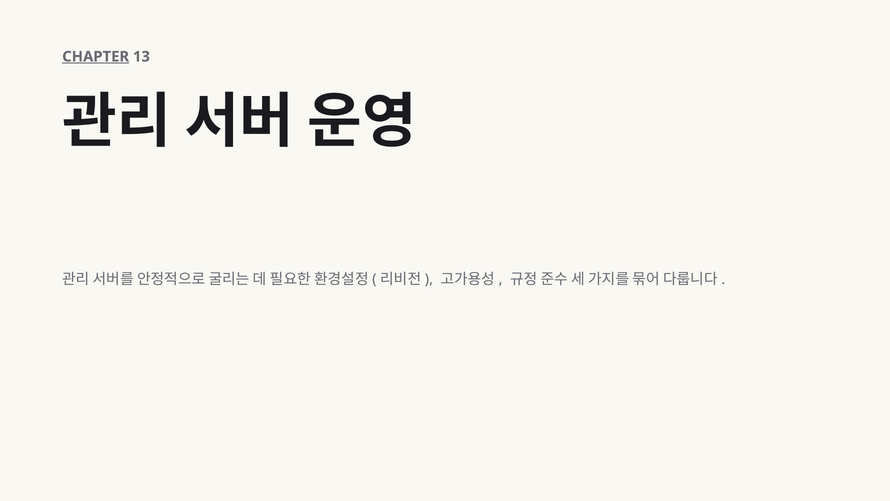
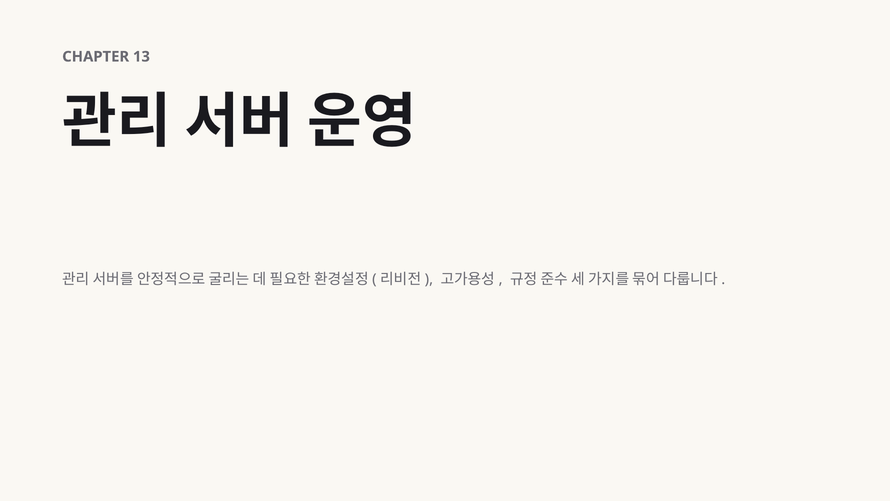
CHAPTER underline: present -> none (96, 57)
